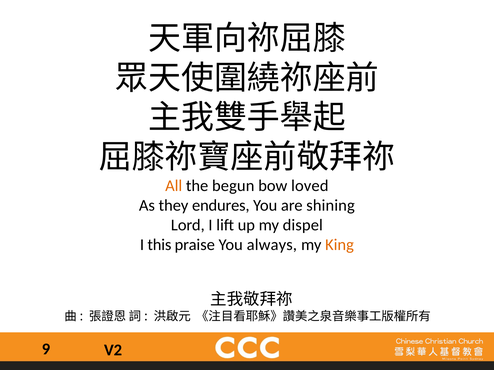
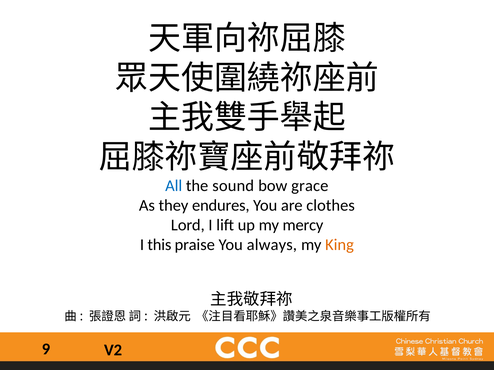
All colour: orange -> blue (174, 186)
begun: begun -> sound (233, 186)
loved: loved -> grace (310, 186)
shining: shining -> clothes (331, 206)
dispel: dispel -> mercy (303, 225)
